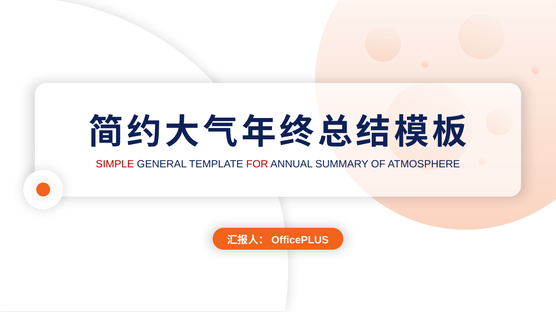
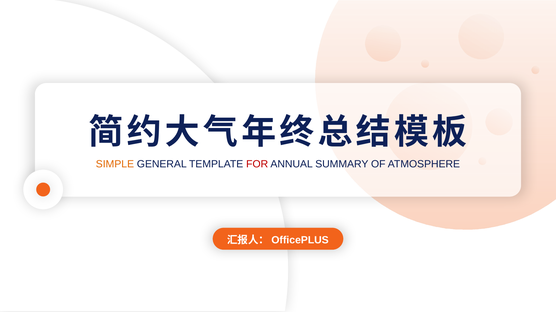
SIMPLE colour: red -> orange (115, 165)
